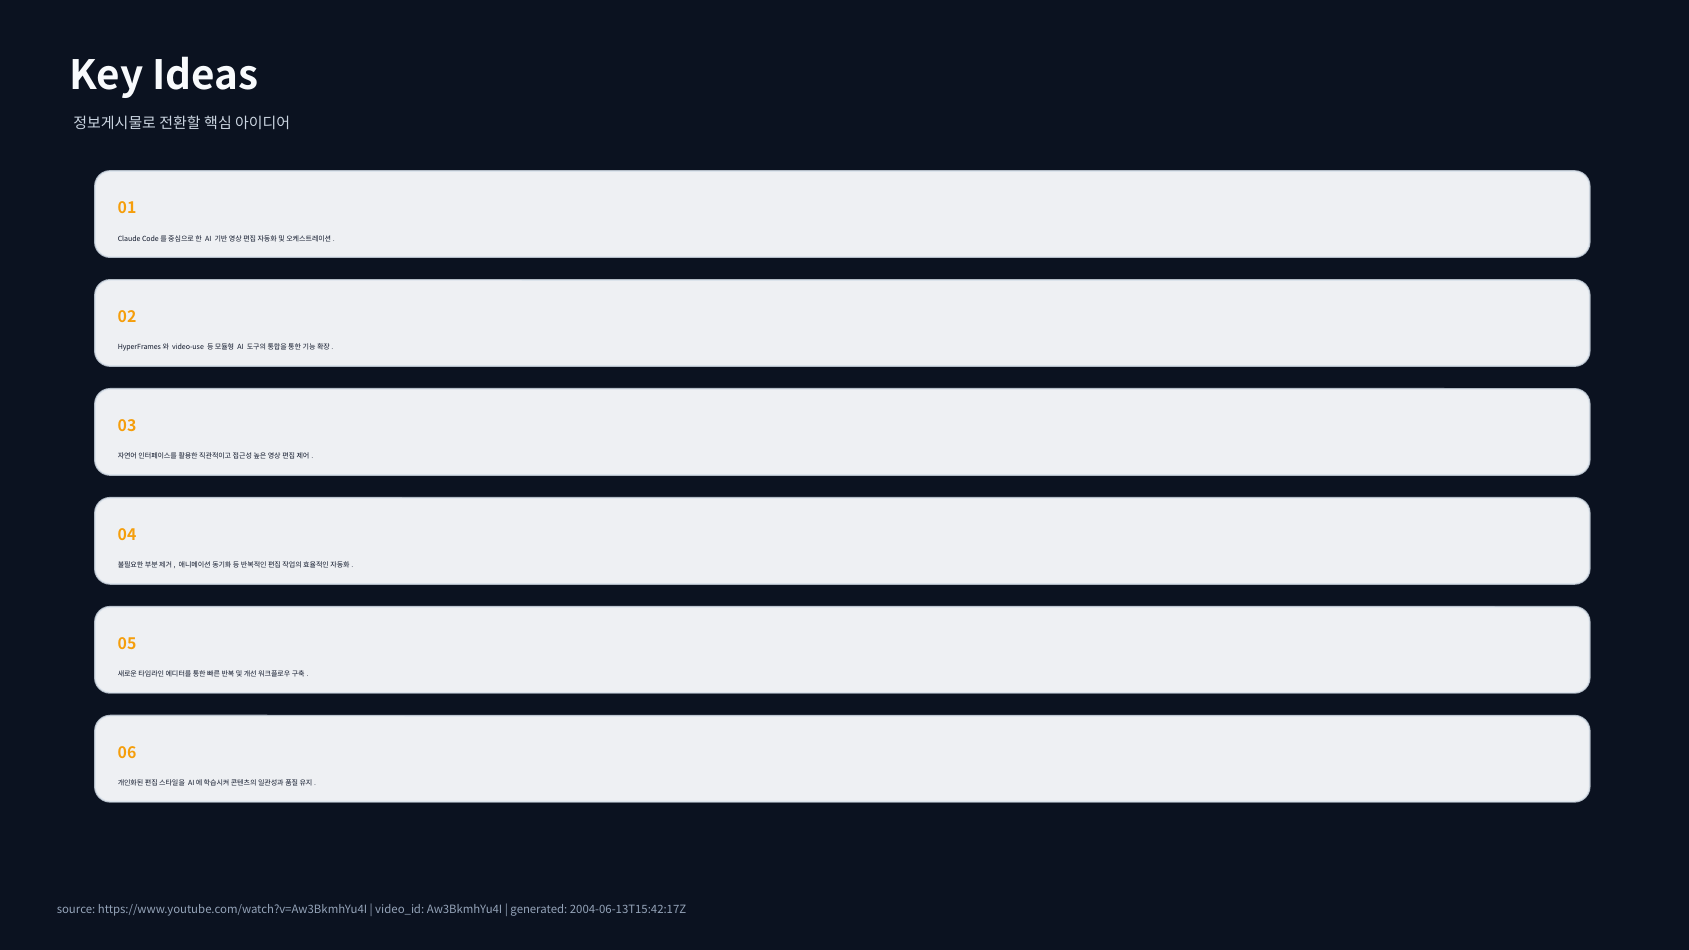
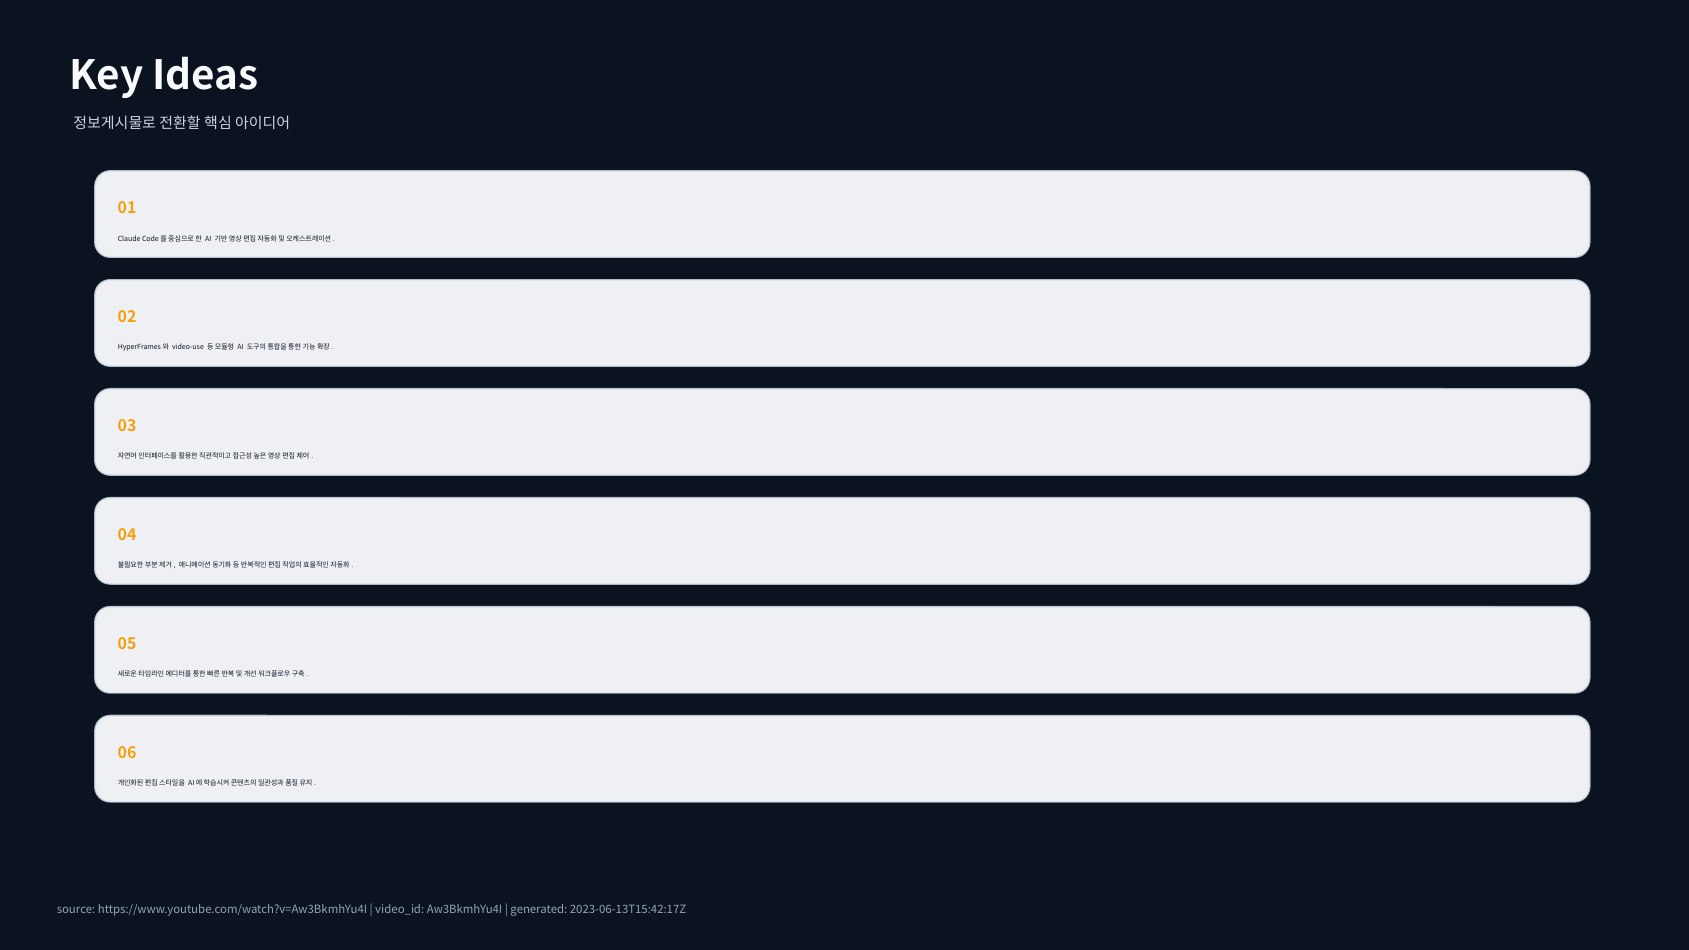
2004-06-13T15:42:17Z: 2004-06-13T15:42:17Z -> 2023-06-13T15:42:17Z (628, 910)
